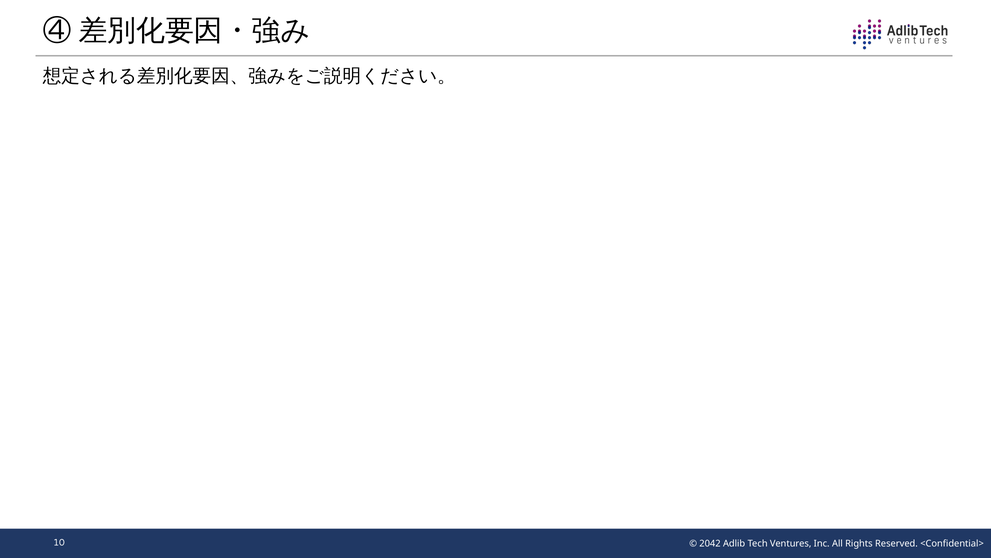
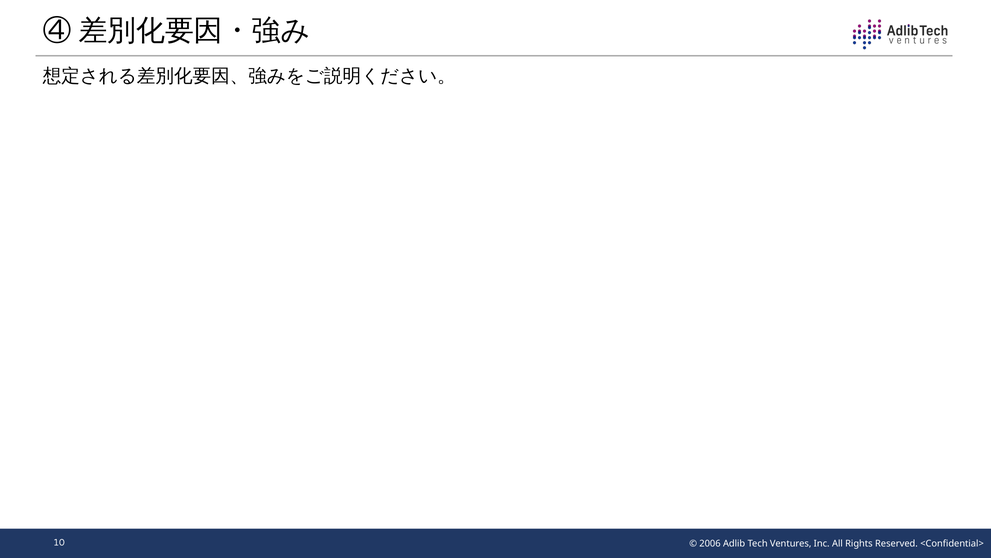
2042: 2042 -> 2006 (710, 543)
